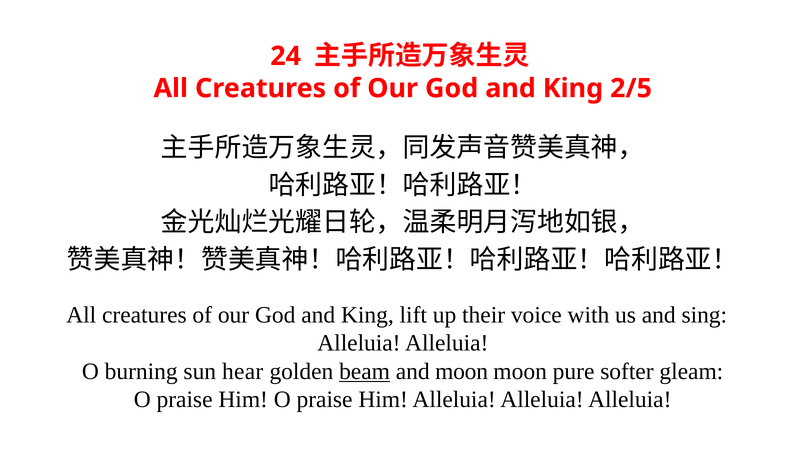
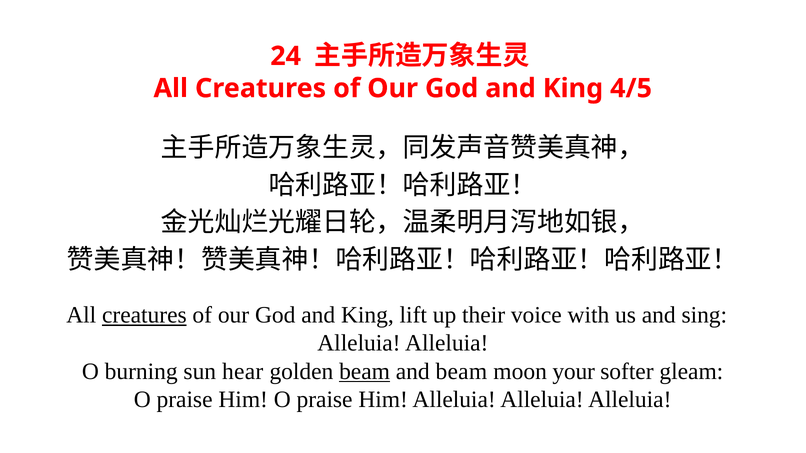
2/5: 2/5 -> 4/5 (631, 88)
creatures underline: none -> present (144, 315)
and moon: moon -> beam (461, 372)
pure: pure -> your (574, 372)
